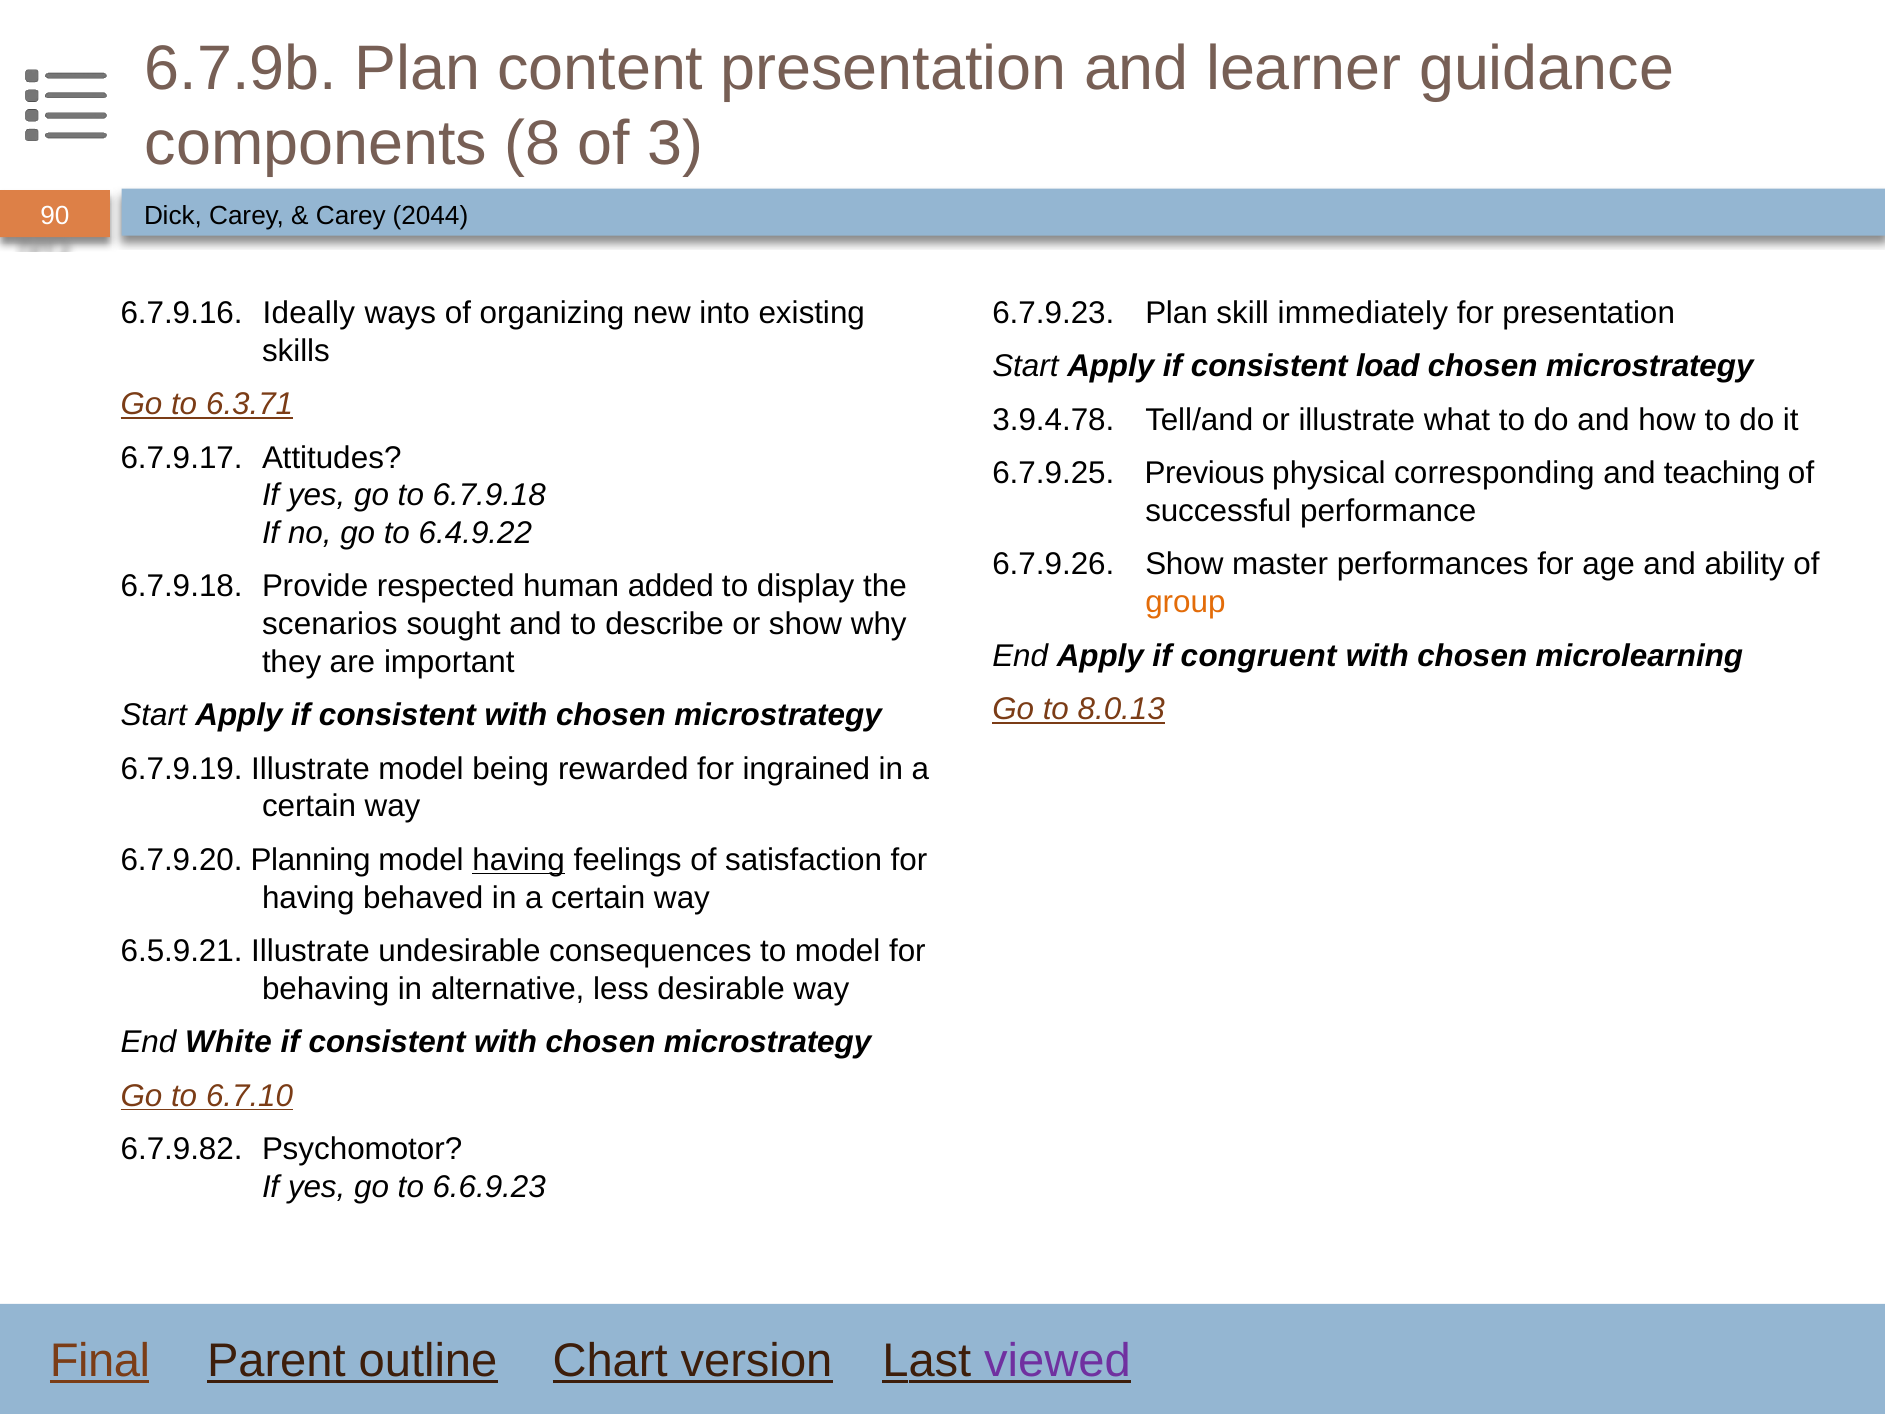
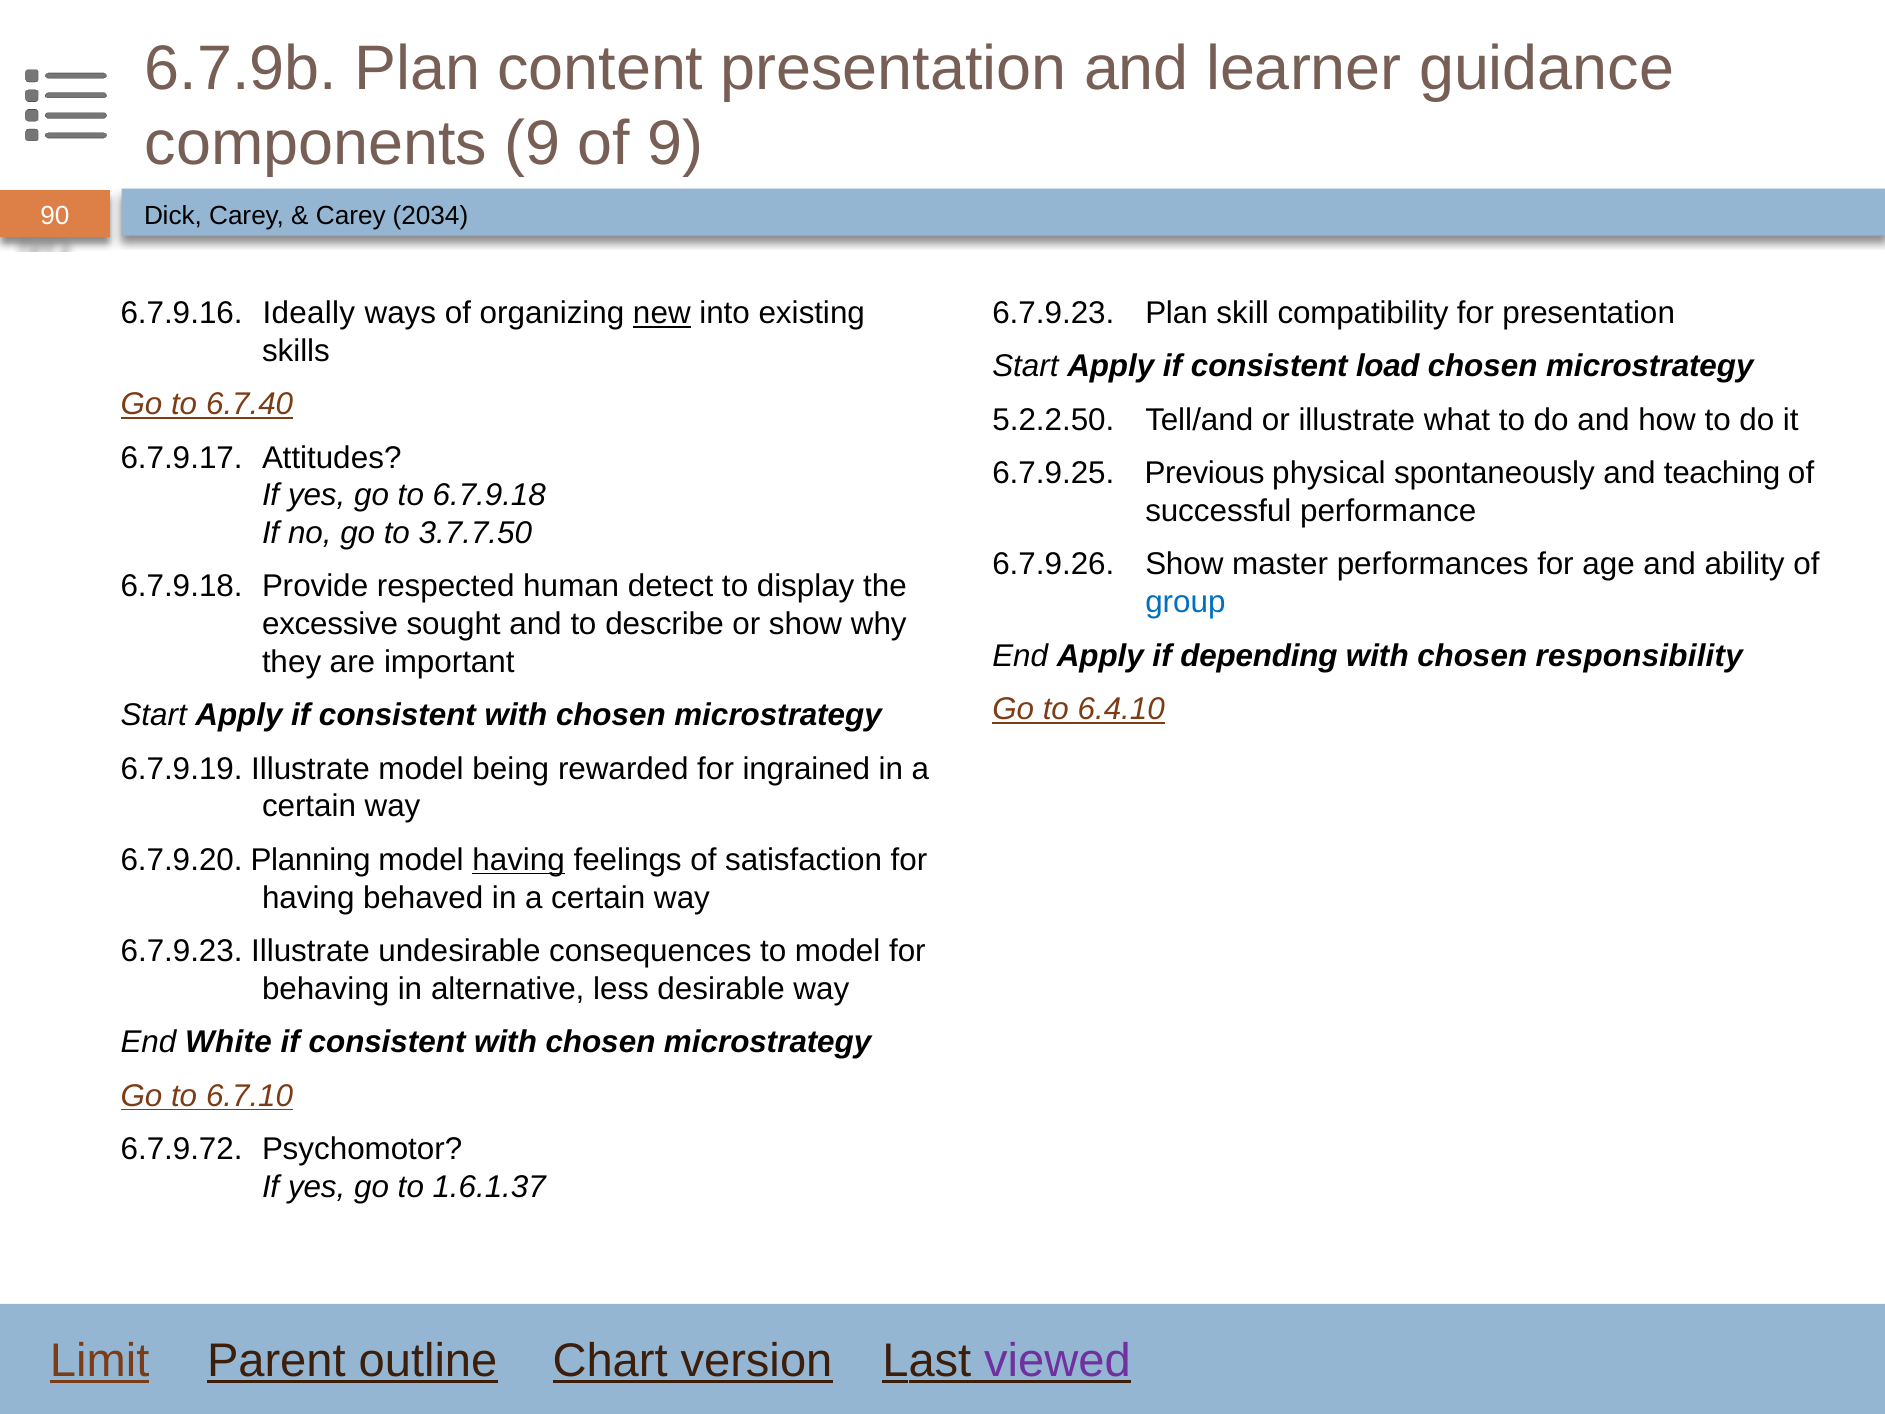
components 8: 8 -> 9 (532, 144)
of 3: 3 -> 9 (675, 144)
2044: 2044 -> 2034 (430, 216)
new underline: none -> present (662, 313)
immediately: immediately -> compatibility (1363, 313)
6.3.71: 6.3.71 -> 6.7.40 (250, 404)
3.9.4.78: 3.9.4.78 -> 5.2.2.50 (1053, 420)
corresponding: corresponding -> spontaneously (1494, 473)
6.4.9.22: 6.4.9.22 -> 3.7.7.50 (475, 533)
added: added -> detect (671, 586)
group colour: orange -> blue (1185, 602)
scenarios: scenarios -> excessive (330, 624)
congruent: congruent -> depending (1259, 656)
microlearning: microlearning -> responsibility (1639, 656)
8.0.13: 8.0.13 -> 6.4.10 (1121, 709)
6.5.9.21: 6.5.9.21 -> 6.7.9.23 (182, 951)
6.7.9.82: 6.7.9.82 -> 6.7.9.72 (182, 1149)
6.6.9.23: 6.6.9.23 -> 1.6.1.37 (489, 1187)
Final: Final -> Limit (100, 1360)
